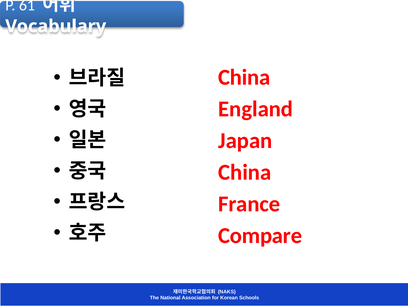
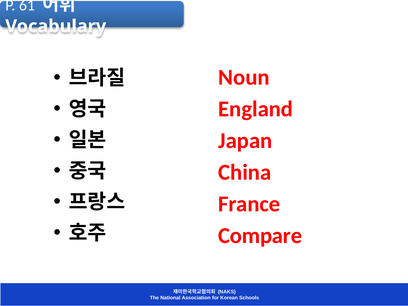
China: China -> Noun (244, 77)
